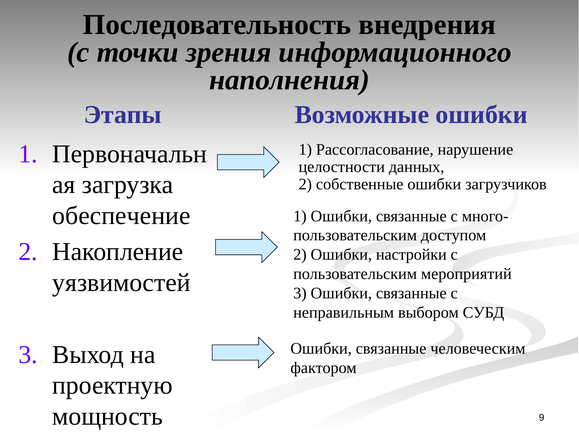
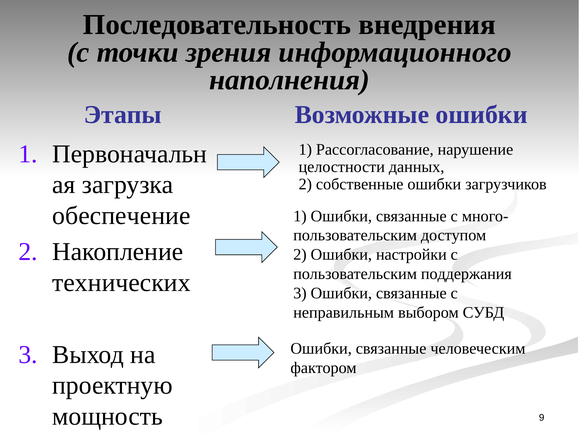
мероприятий: мероприятий -> поддержания (466, 274)
уязвимостей: уязвимостей -> технических (121, 283)
